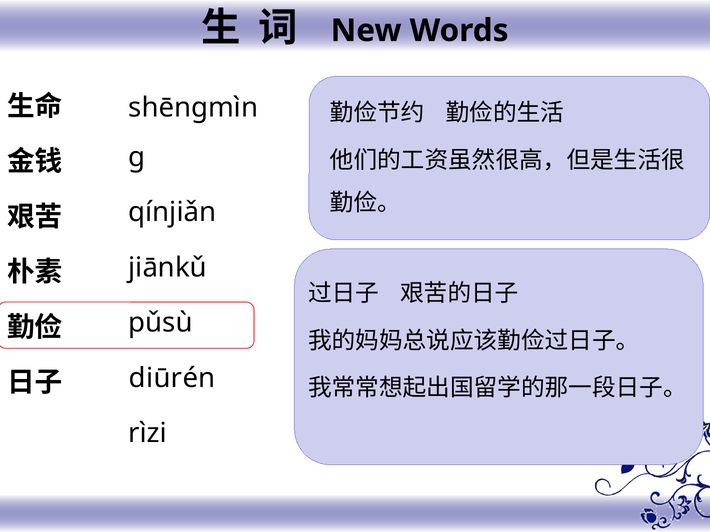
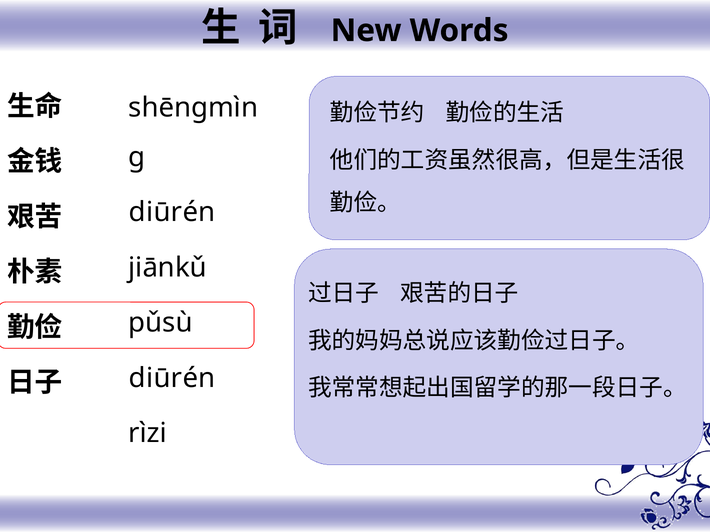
qínjiǎn: qínjiǎn -> diūrén (172, 213)
